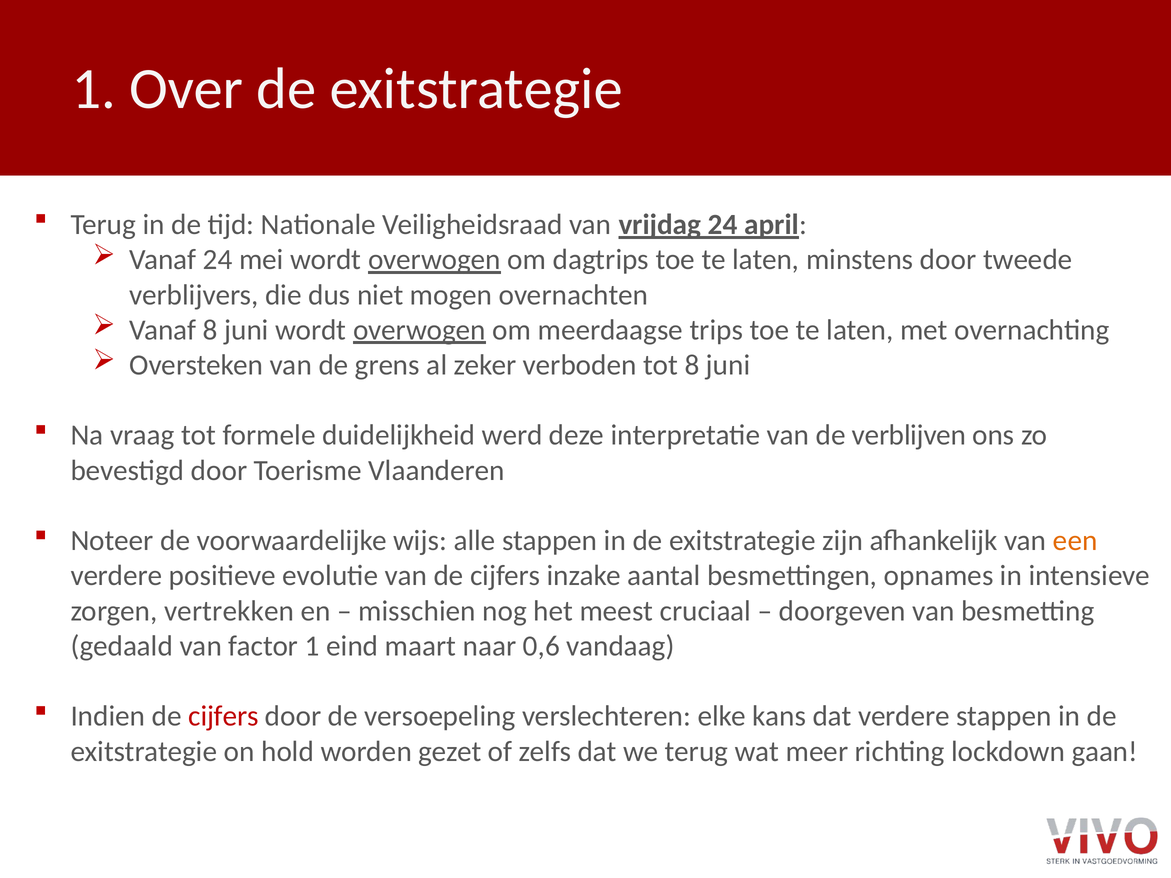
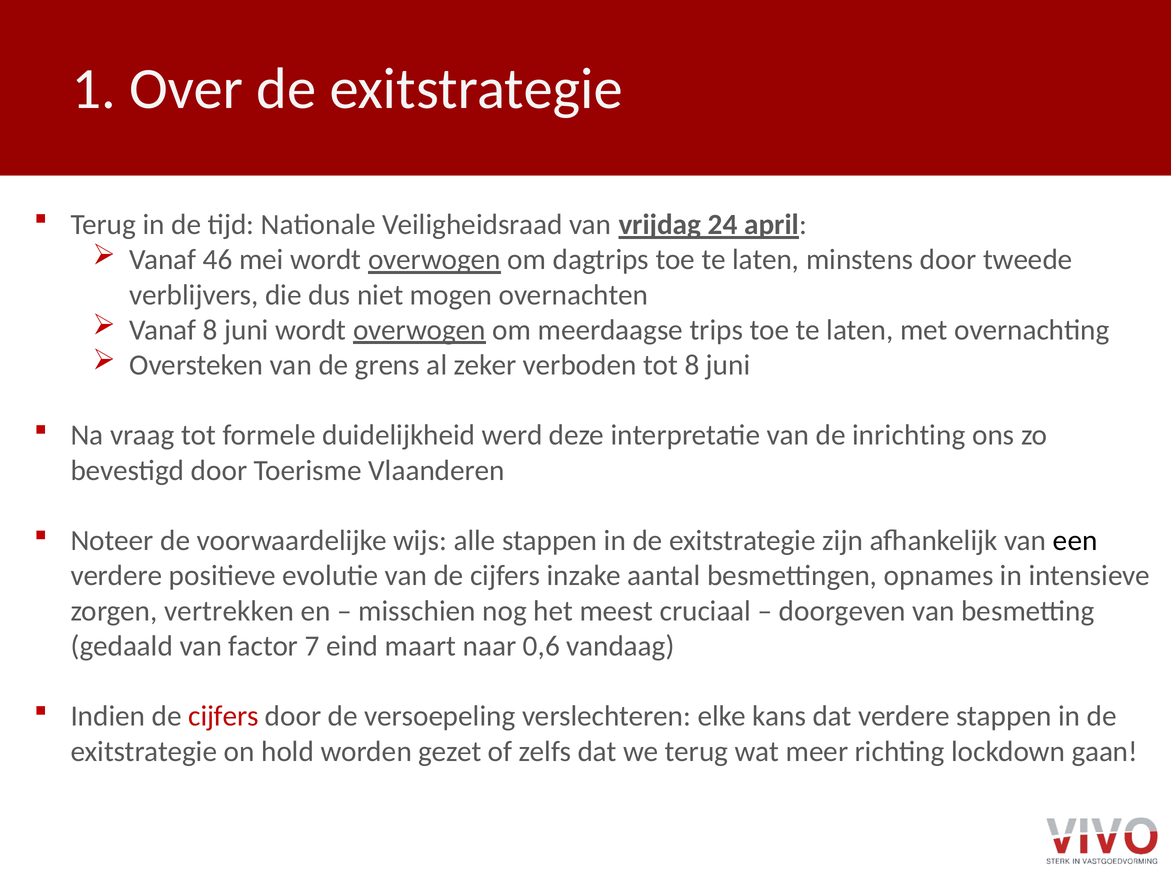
Vanaf 24: 24 -> 46 (218, 260)
verblijven: verblijven -> inrichting (909, 435)
een colour: orange -> black (1075, 541)
factor 1: 1 -> 7 (312, 646)
